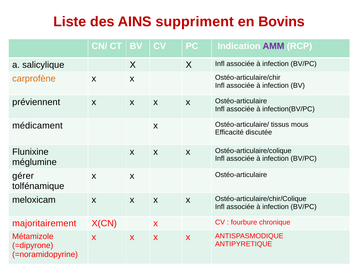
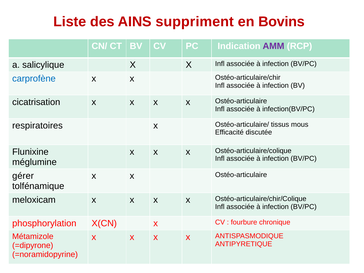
carprofène colour: orange -> blue (34, 79)
préviennent: préviennent -> cicatrisation (36, 102)
médicament: médicament -> respiratoires (37, 126)
majoritairement: majoritairement -> phosphorylation (44, 223)
